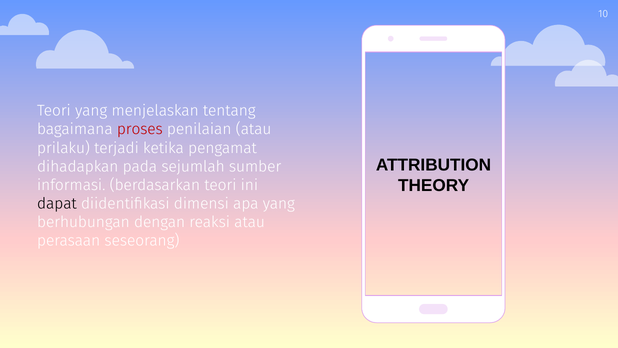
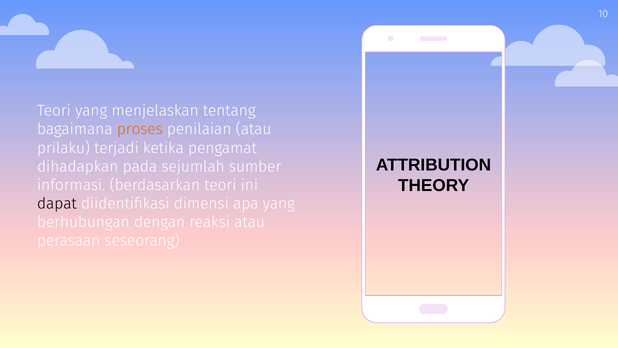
proses colour: red -> orange (140, 129)
